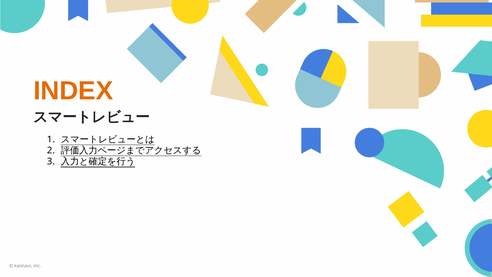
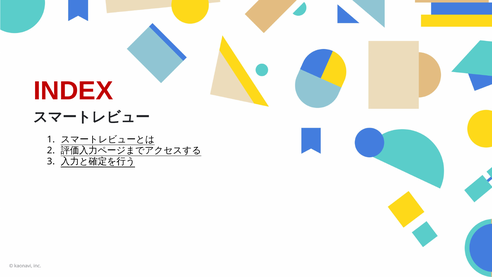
INDEX colour: orange -> red (73, 91)
